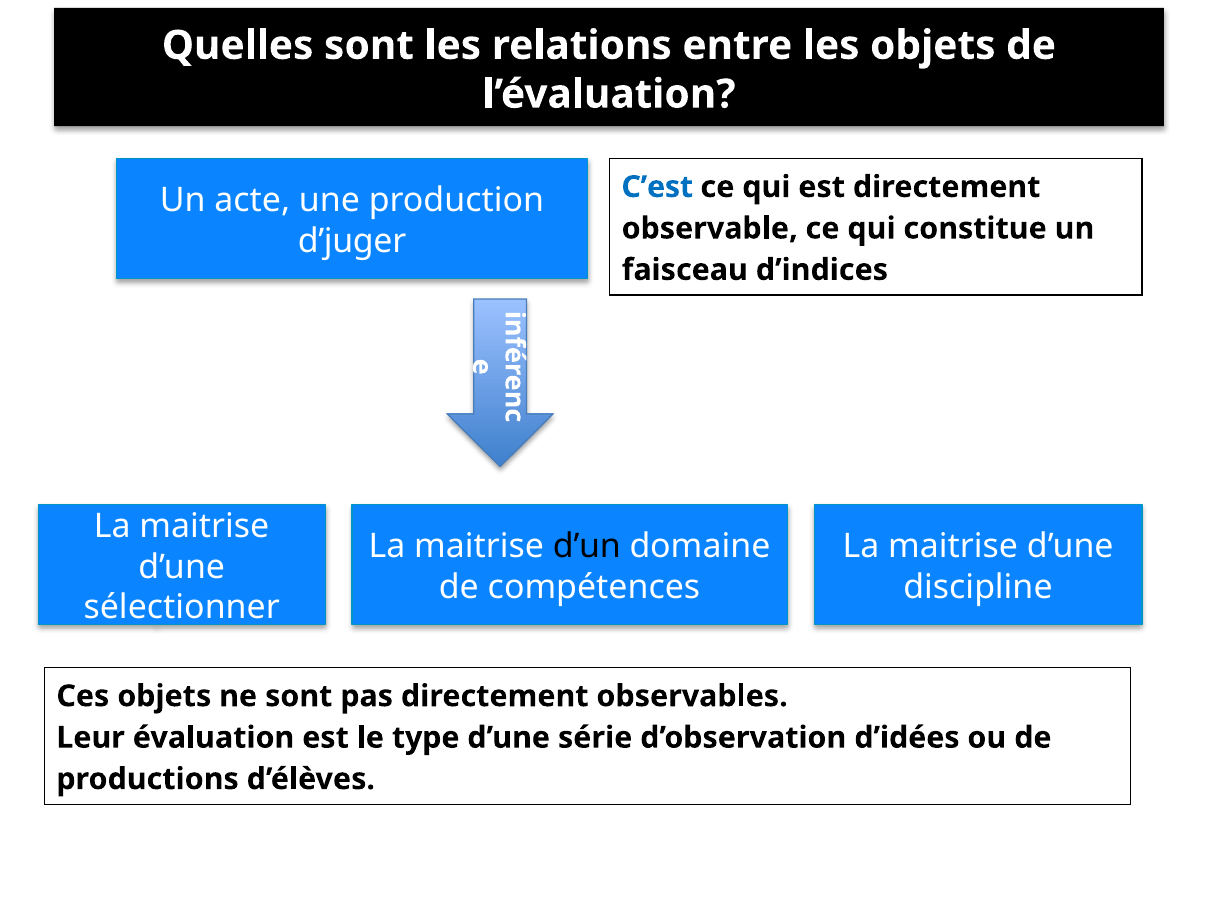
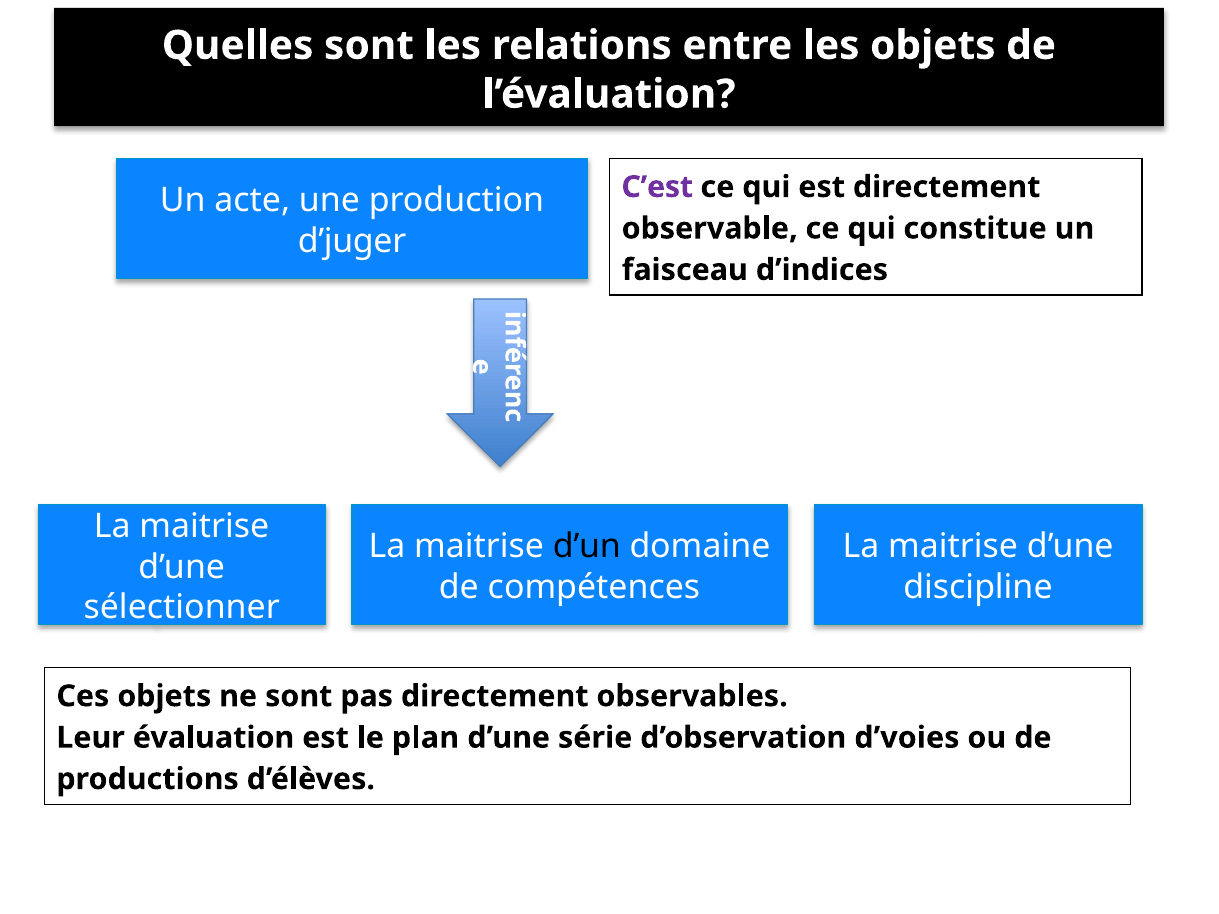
C’est colour: blue -> purple (657, 187)
type: type -> plan (426, 738)
d’idées: d’idées -> d’voies (907, 738)
